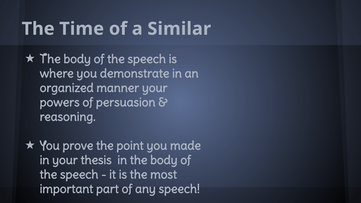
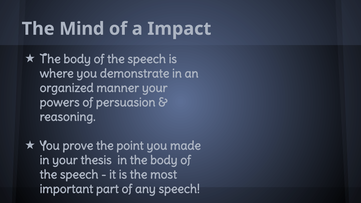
Time: Time -> Mind (82, 29)
Similar: Similar -> Impact (179, 29)
